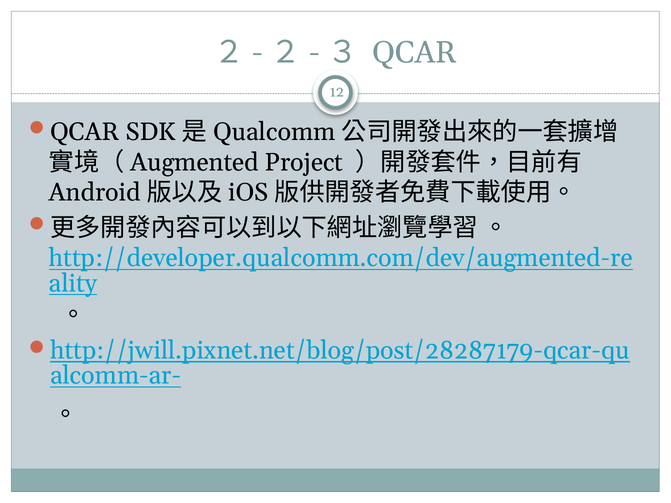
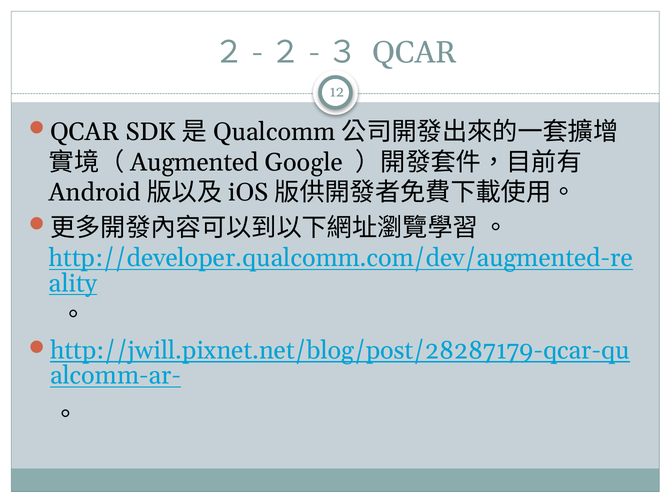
Project: Project -> Google (304, 162)
